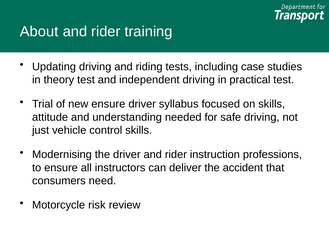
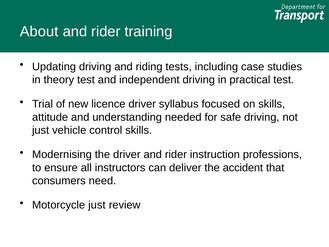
new ensure: ensure -> licence (108, 104)
Motorcycle risk: risk -> just (97, 205)
